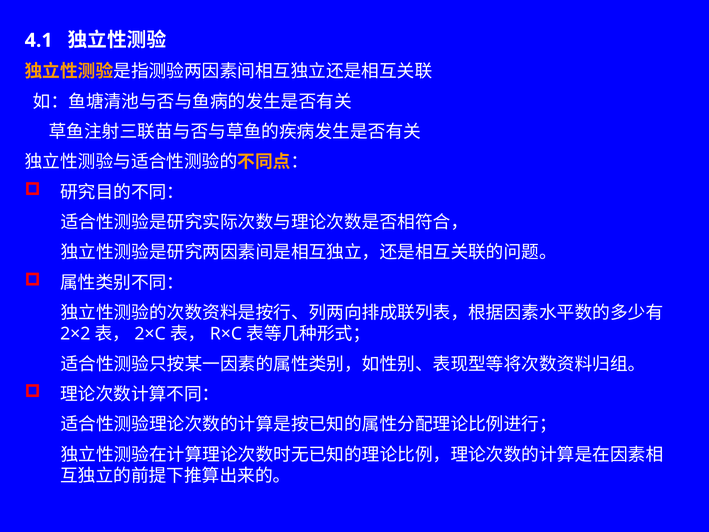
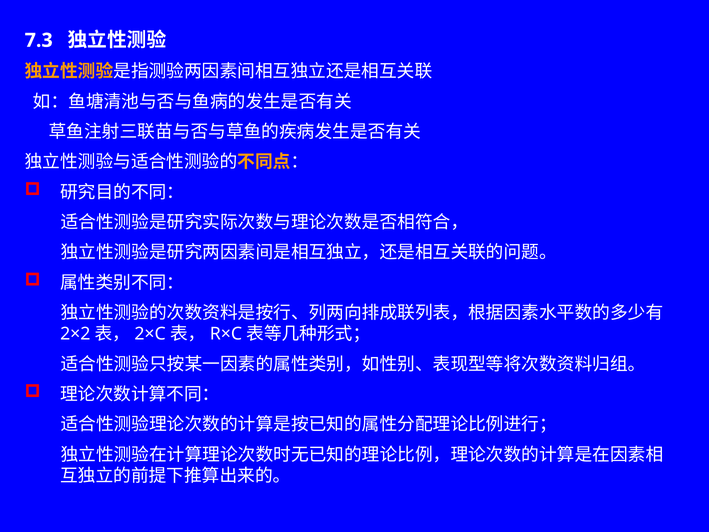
4.1: 4.1 -> 7.3 (39, 40)
